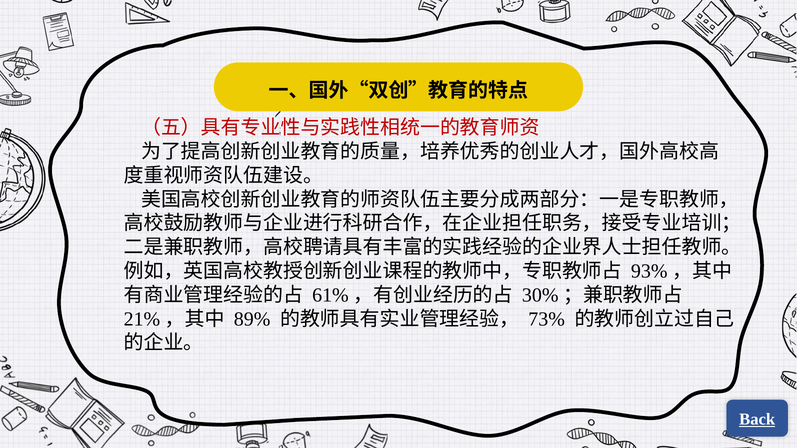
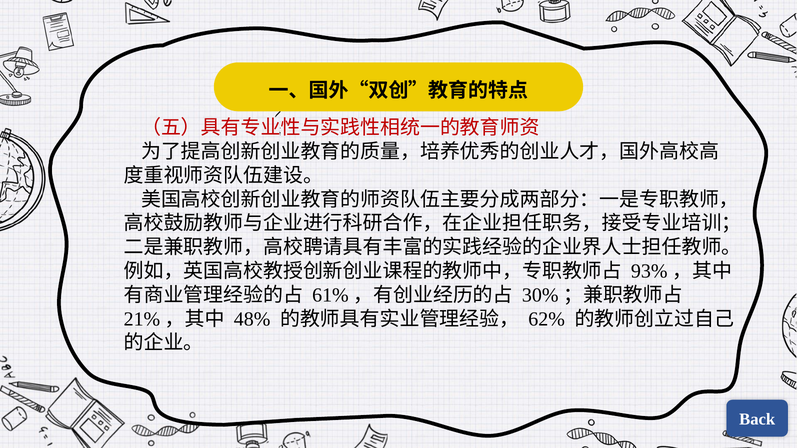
89%: 89% -> 48% (252, 319)
73%: 73% -> 62% (547, 319)
Back underline: present -> none (757, 420)
